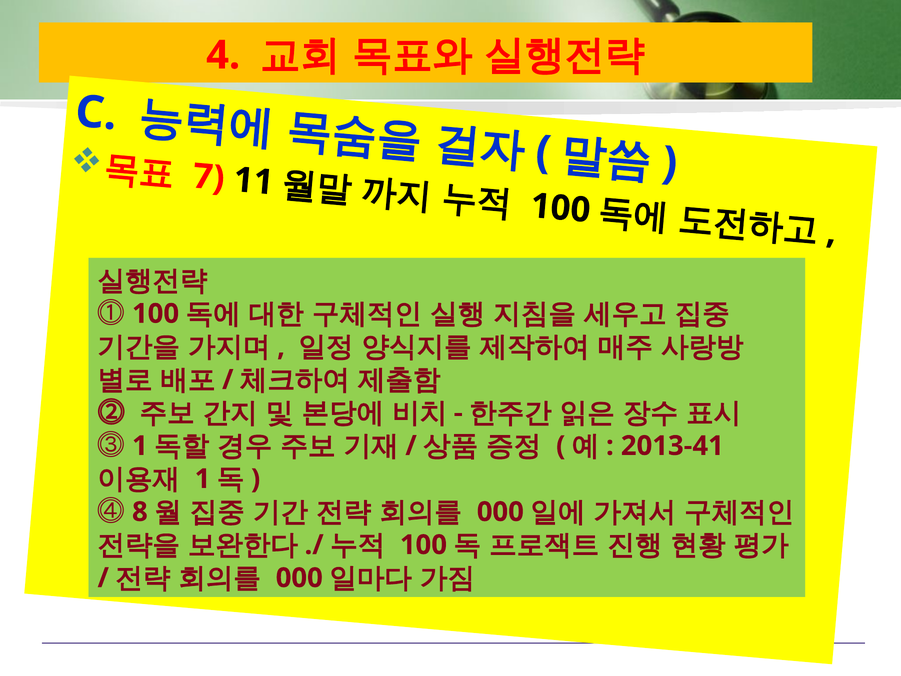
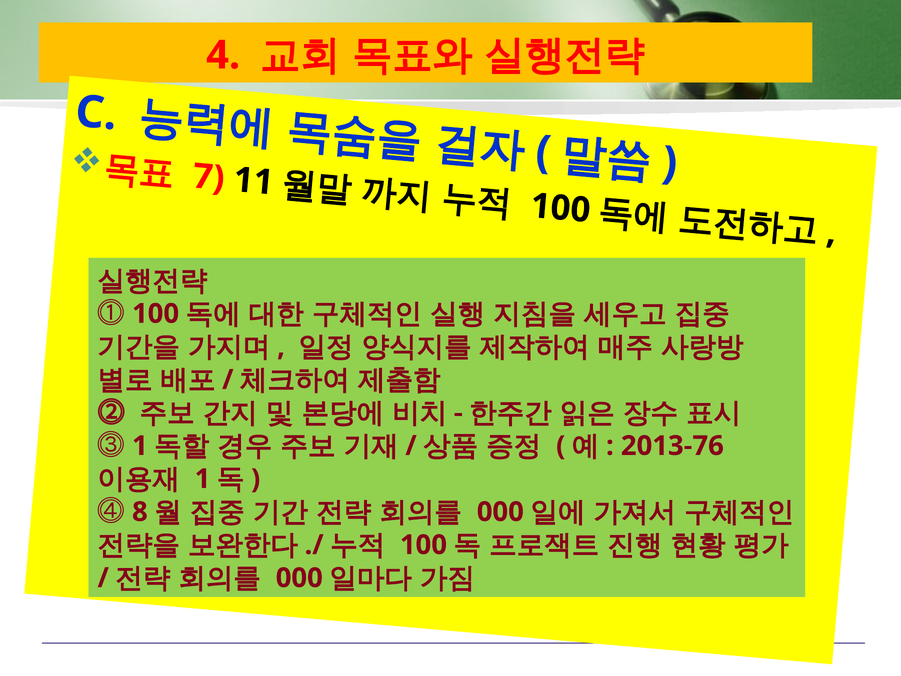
2013-41: 2013-41 -> 2013-76 (672, 446)
